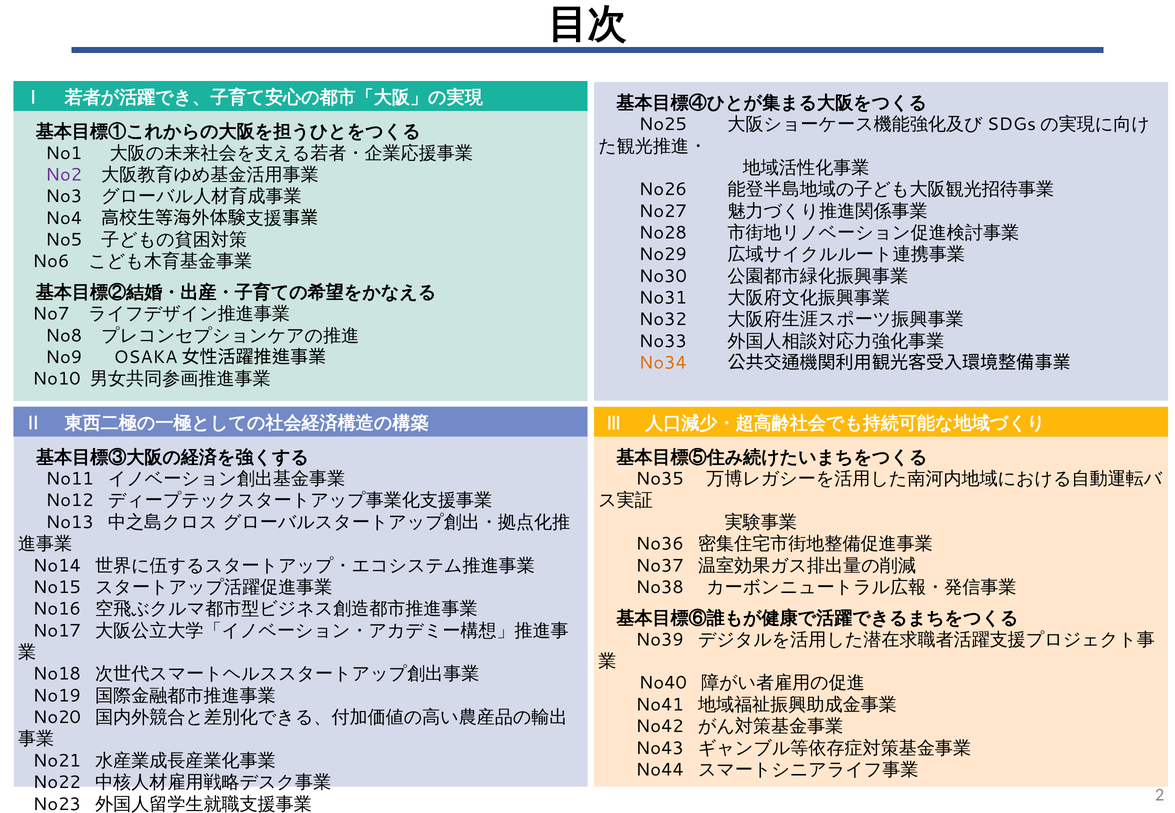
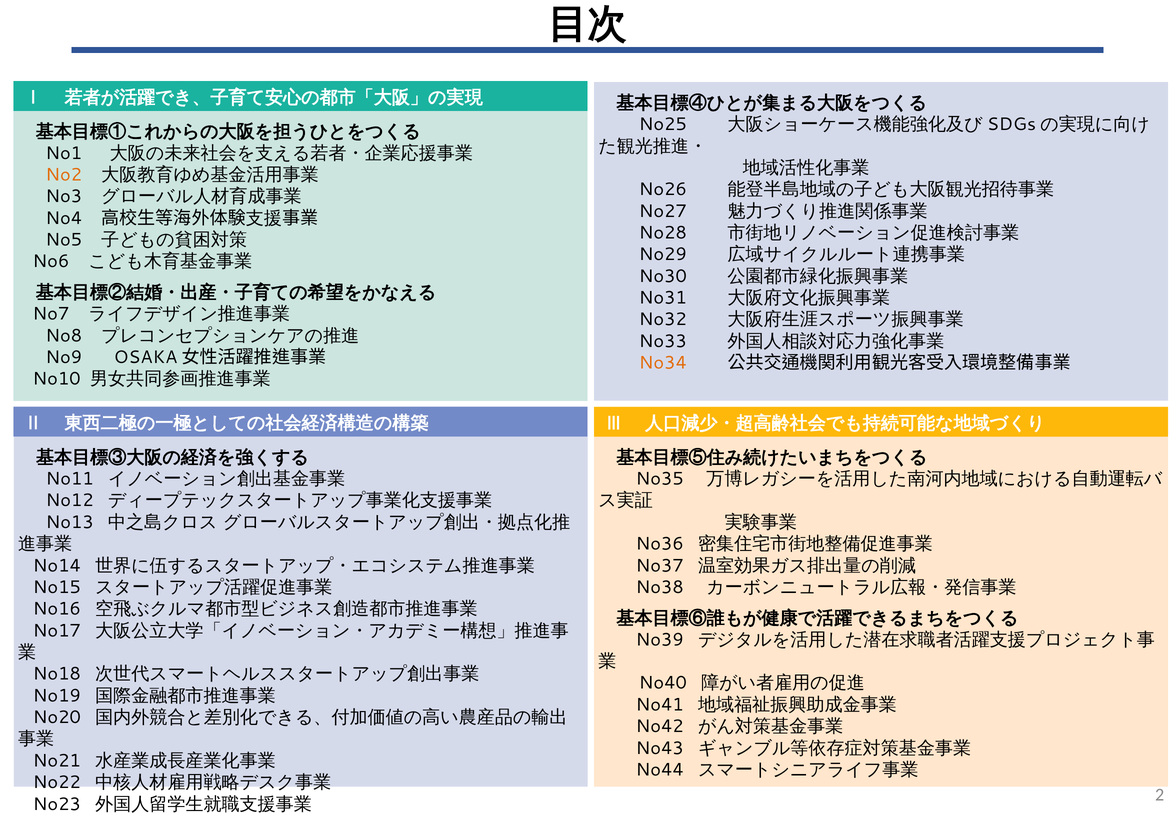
No2 colour: purple -> orange (64, 175)
